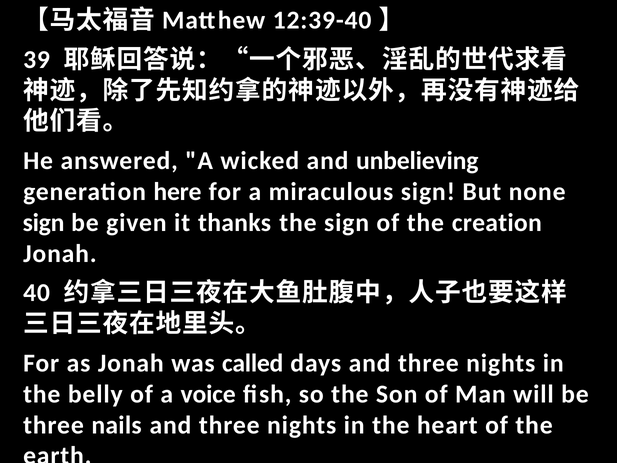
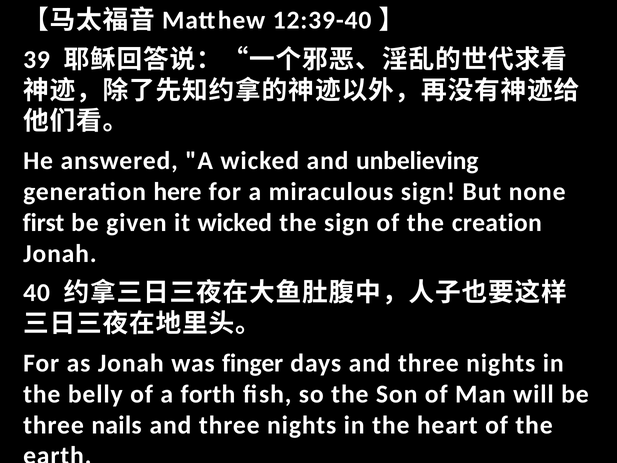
sign: sign -> first (44, 223)
it thanks: thanks -> wicked (235, 223)
called: called -> finger (253, 363)
voice: voice -> forth (208, 394)
